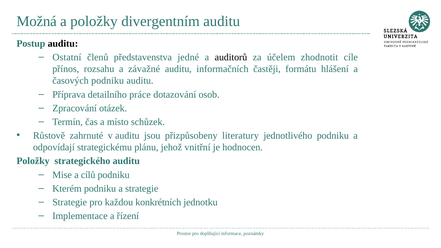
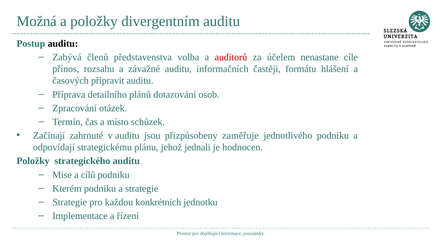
Ostatní: Ostatní -> Zabývá (67, 57)
jedné: jedné -> volba (188, 57)
auditorů colour: black -> red (231, 57)
zhodnotit: zhodnotit -> nenastane (320, 57)
časových podniku: podniku -> připravit (108, 81)
práce: práce -> plánů (140, 95)
Růstově: Růstově -> Začínají (49, 136)
literatury: literatury -> zaměřuje (240, 136)
vnitřní: vnitřní -> jednali (198, 147)
